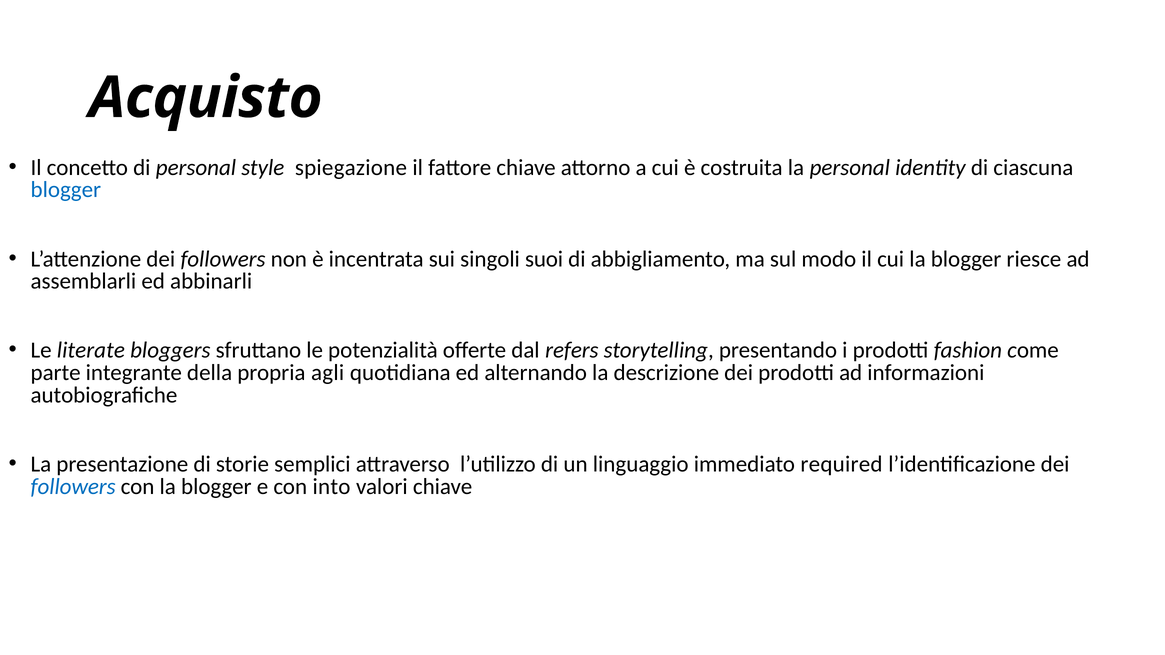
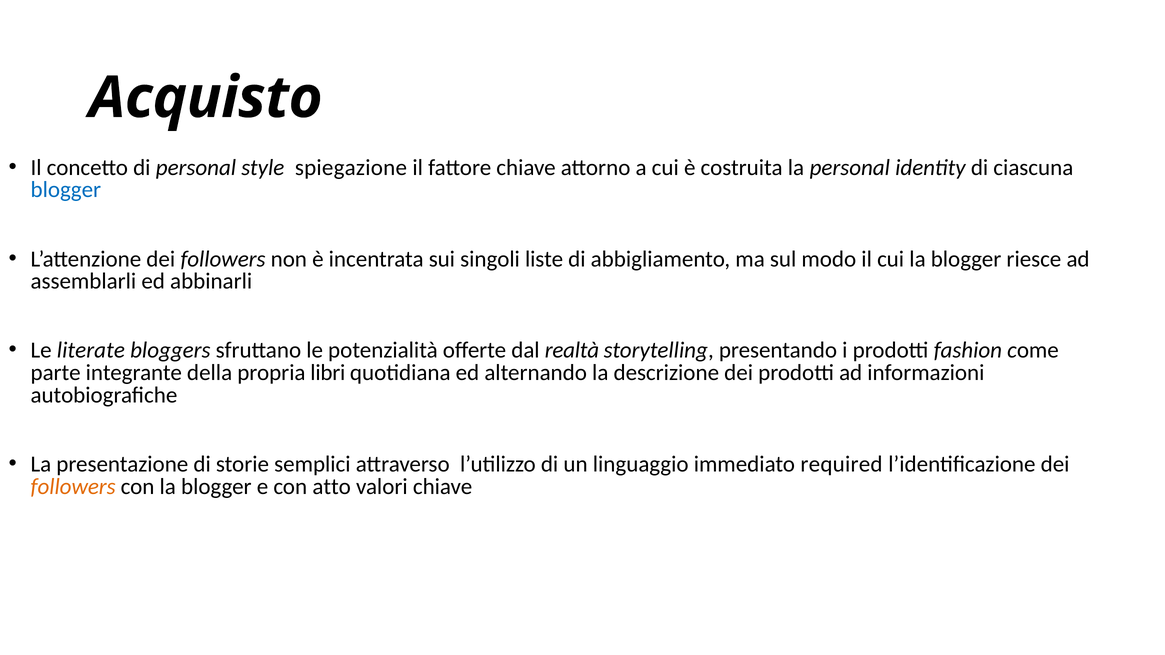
suoi: suoi -> liste (544, 259)
refers: refers -> realtà (572, 351)
agli: agli -> libri (328, 373)
followers colour: blue -> orange (73, 487)
into: into -> atto (332, 487)
